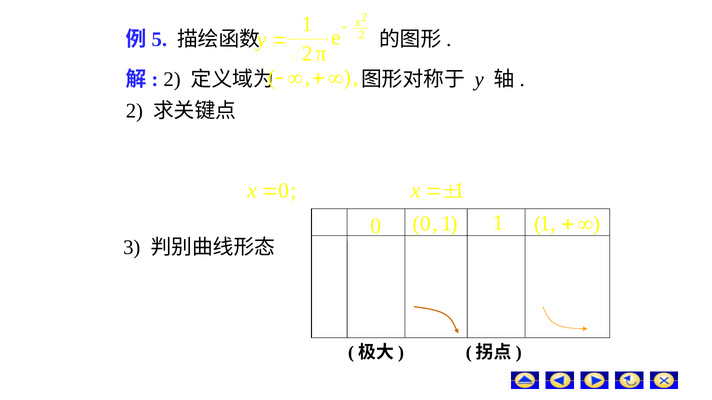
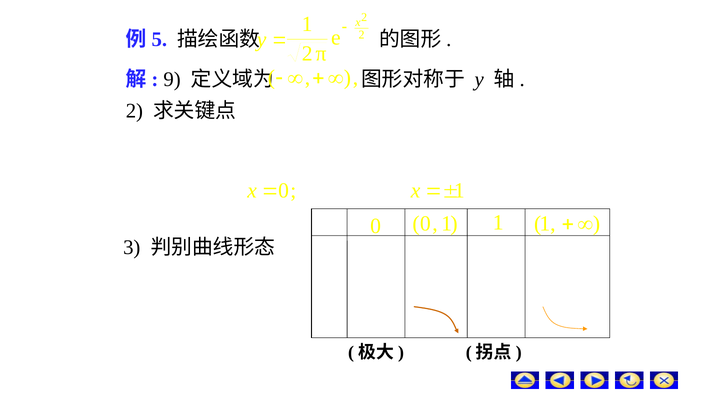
2: 2 -> 9 (172, 80)
